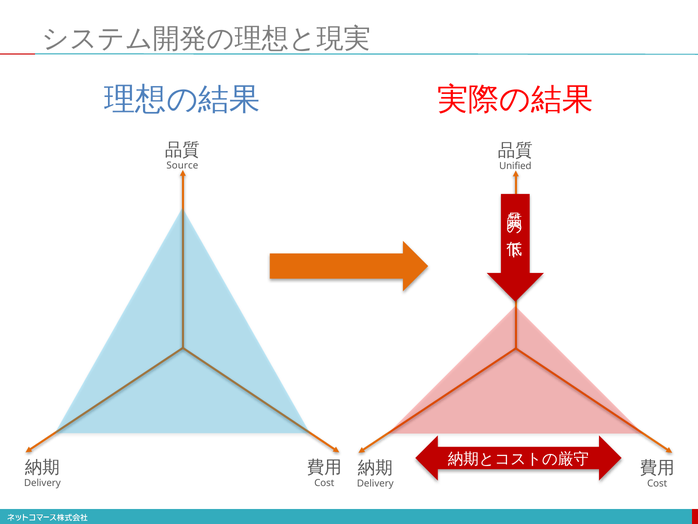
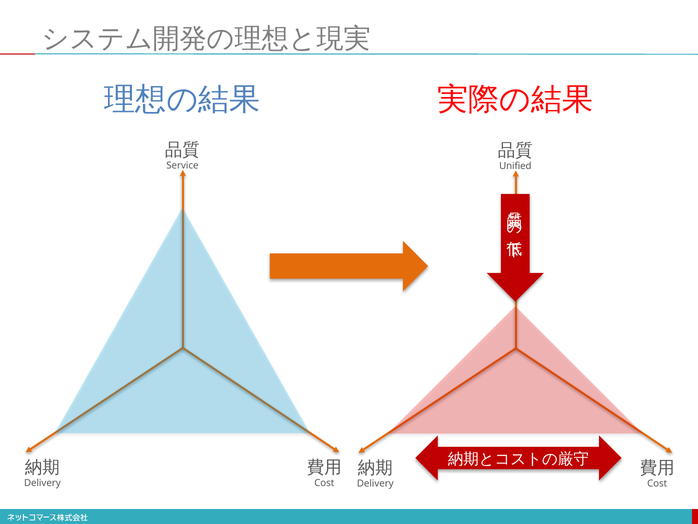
Source: Source -> Service (182, 166)
